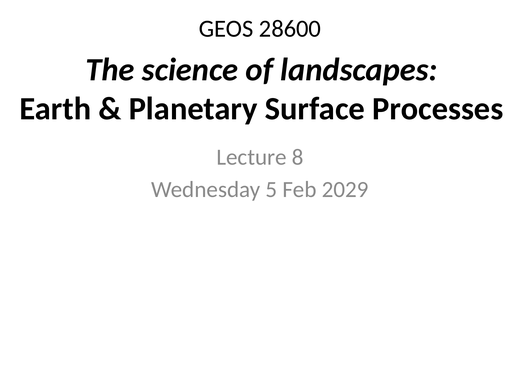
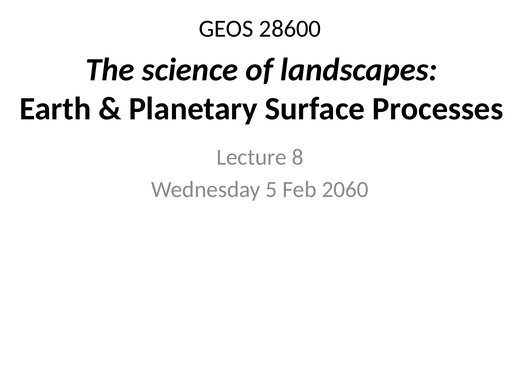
2029: 2029 -> 2060 (345, 190)
